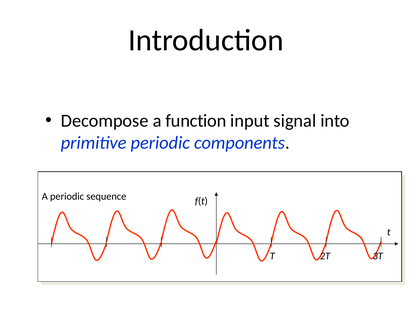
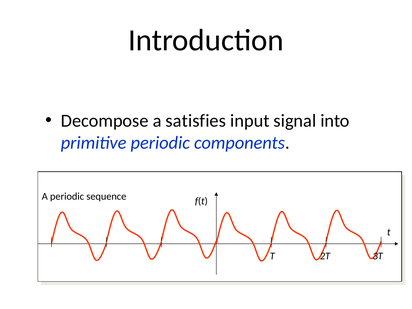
function: function -> satisfies (196, 121)
